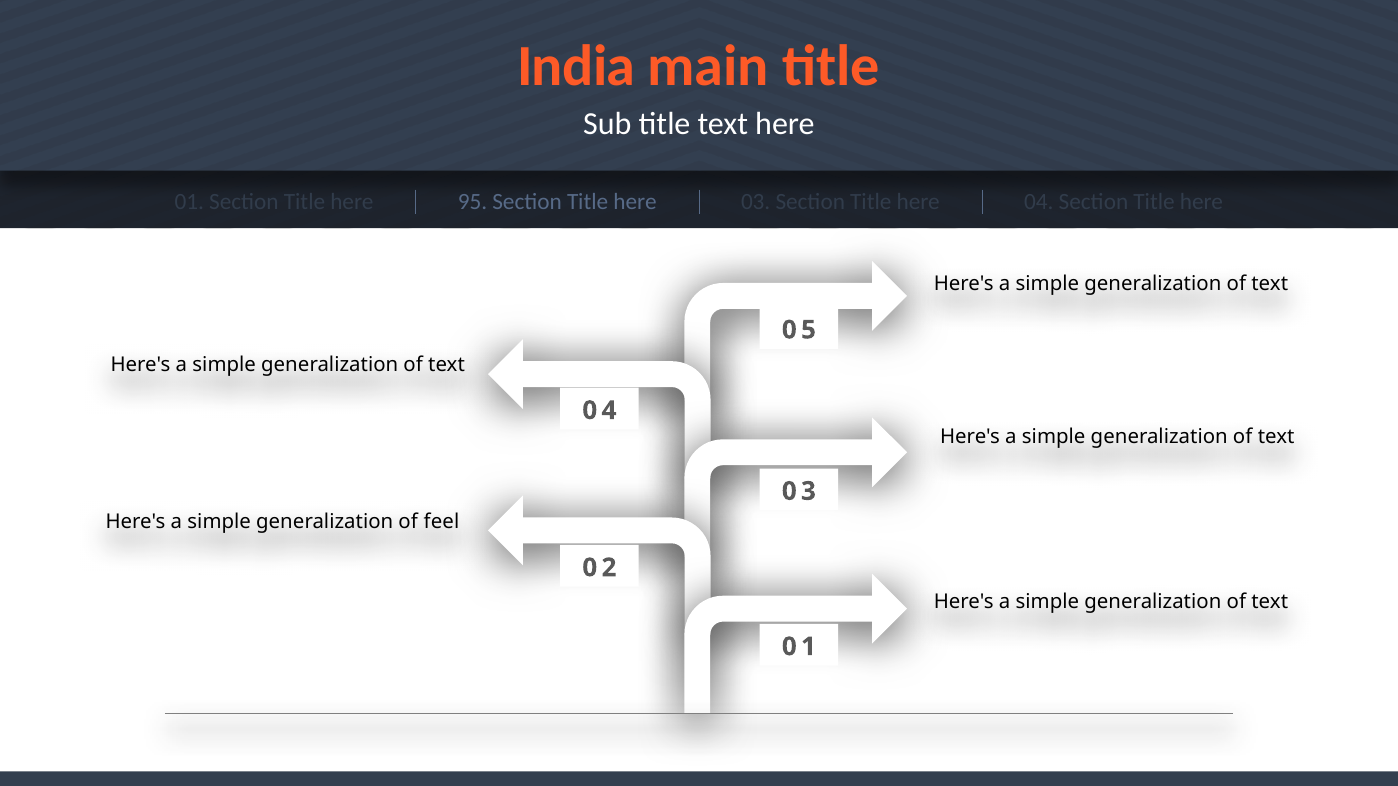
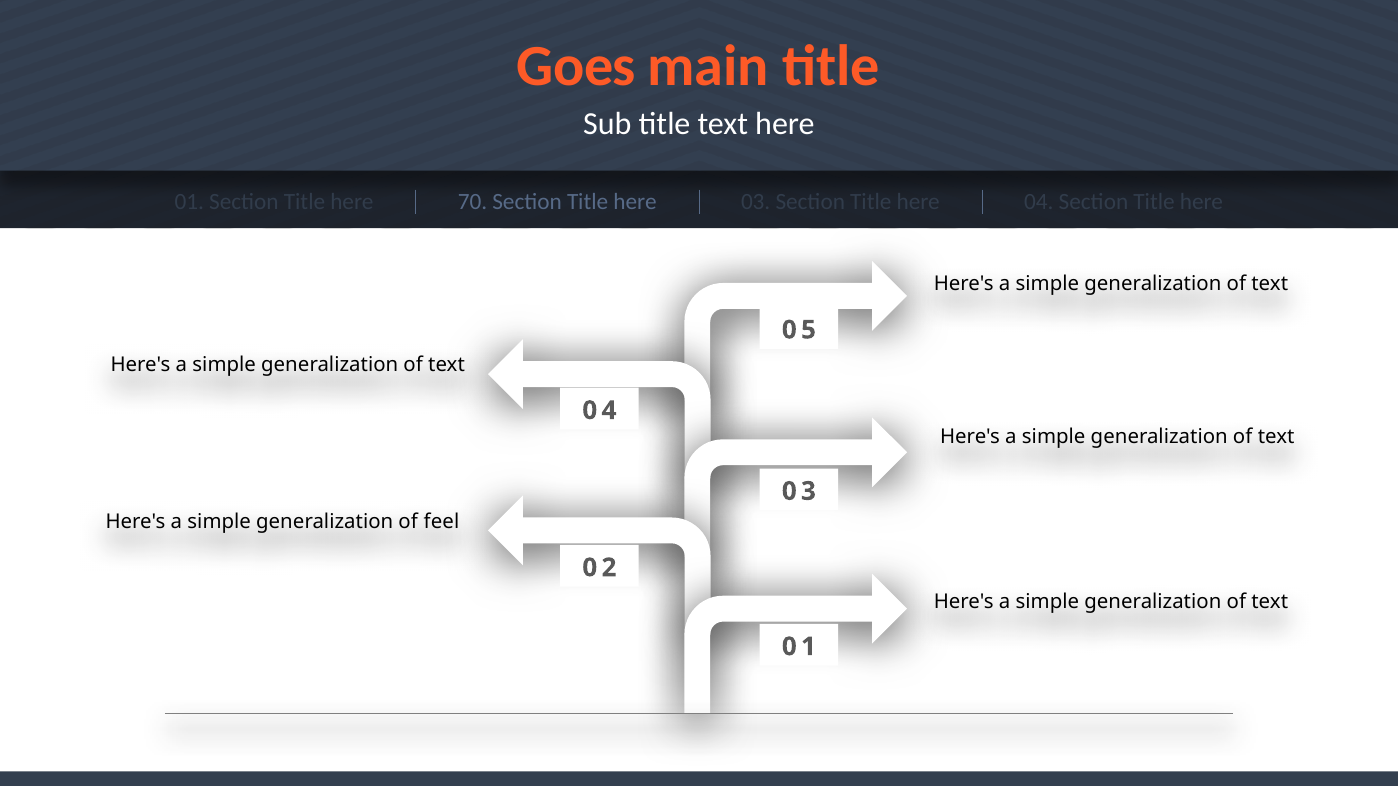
India: India -> Goes (576, 67)
95: 95 -> 70 (472, 202)
